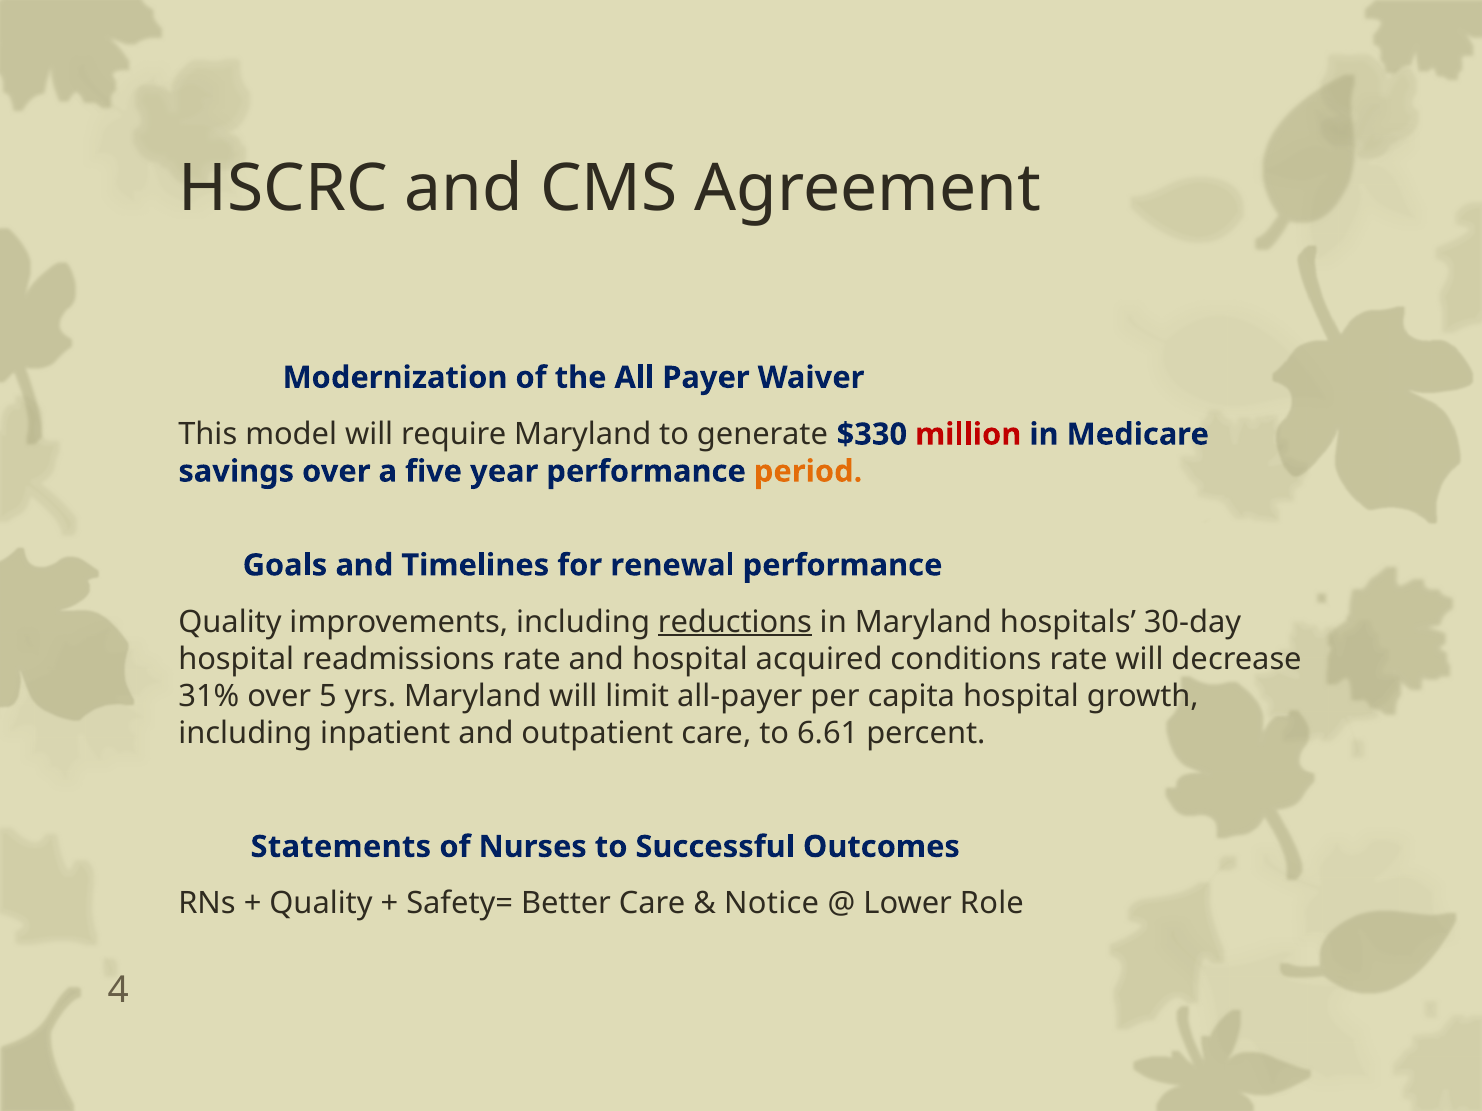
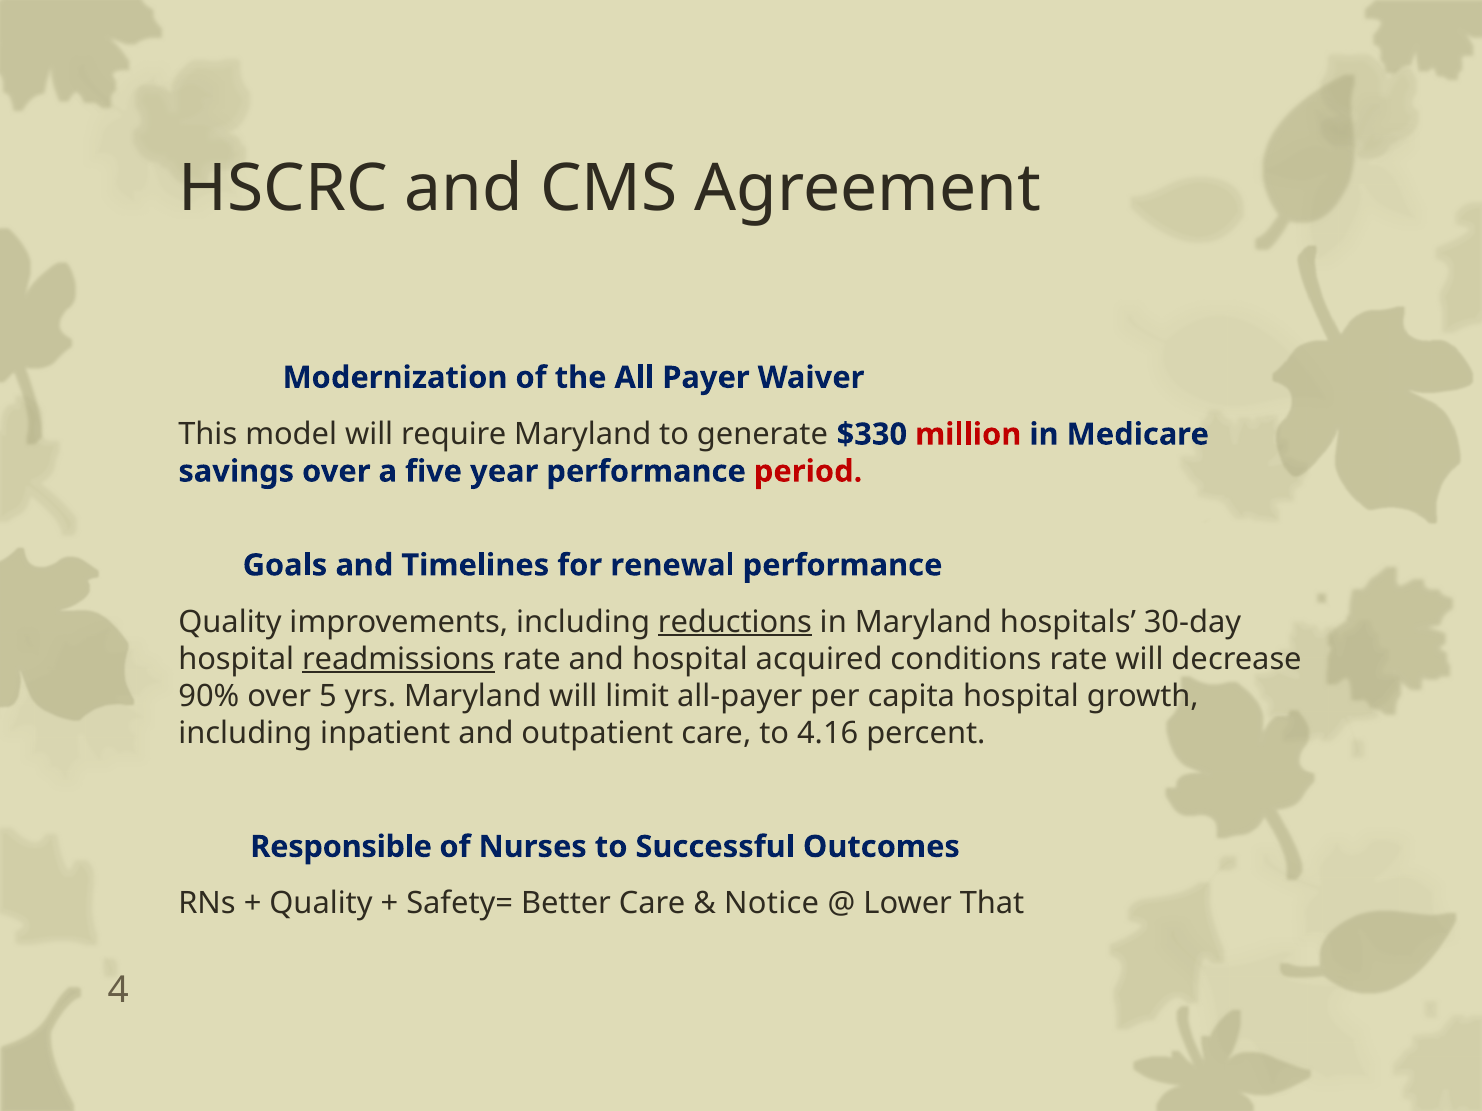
period colour: orange -> red (808, 472)
readmissions underline: none -> present (398, 659)
31%: 31% -> 90% (209, 696)
6.61: 6.61 -> 4.16 (828, 733)
Statements: Statements -> Responsible (341, 847)
Role: Role -> That (992, 904)
